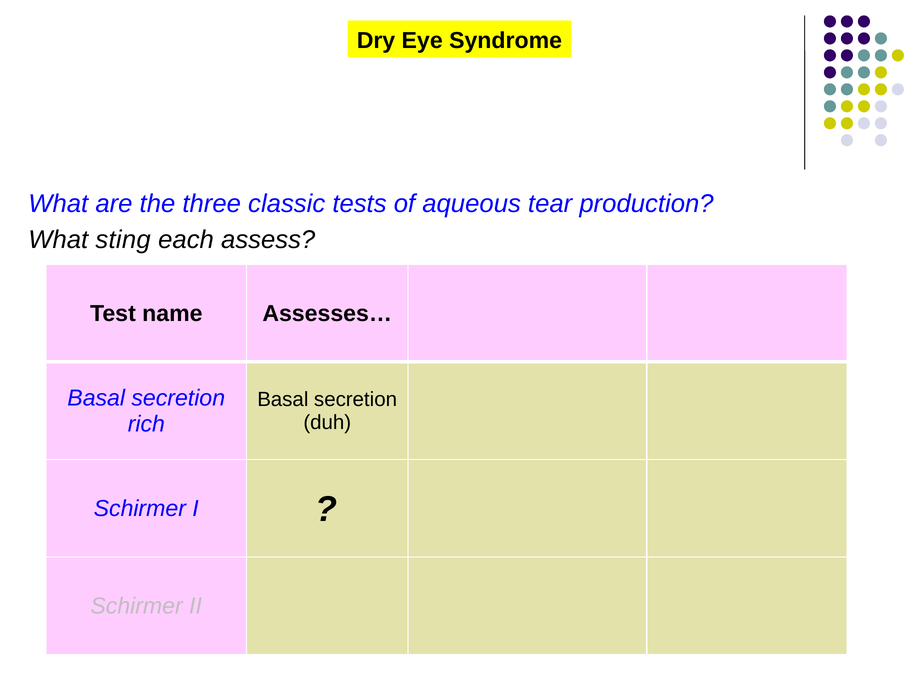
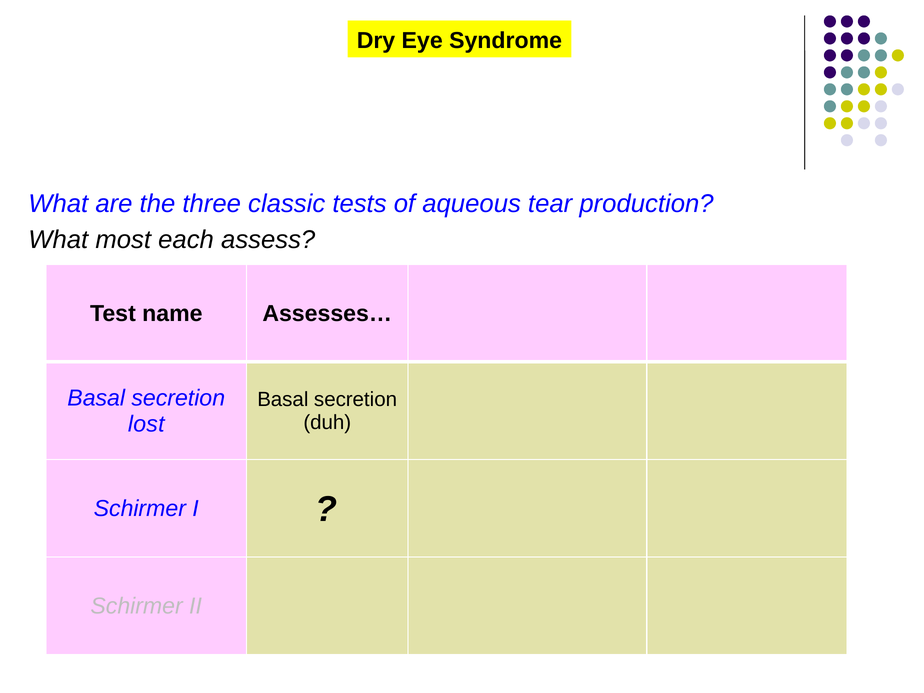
sting: sting -> most (123, 240)
rich: rich -> lost (146, 424)
